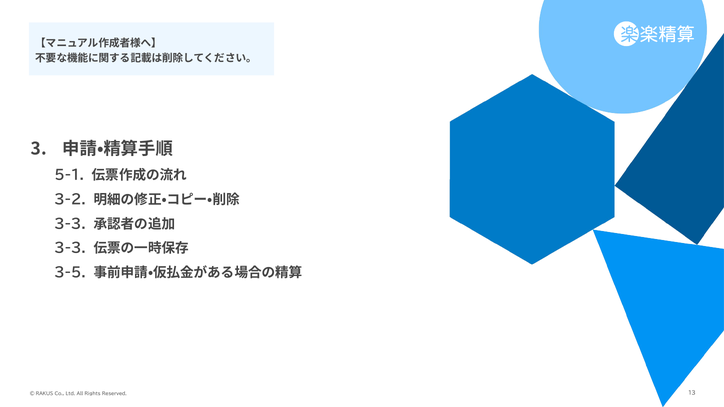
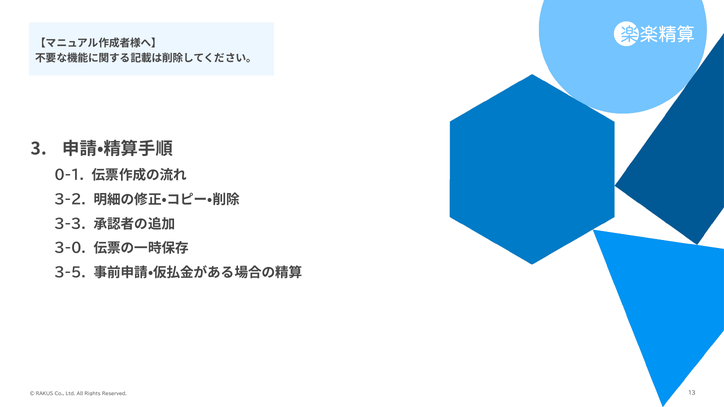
5-1: 5-1 -> 0-1 (69, 175)
3-3: 3-3 -> 3-0 (70, 249)
